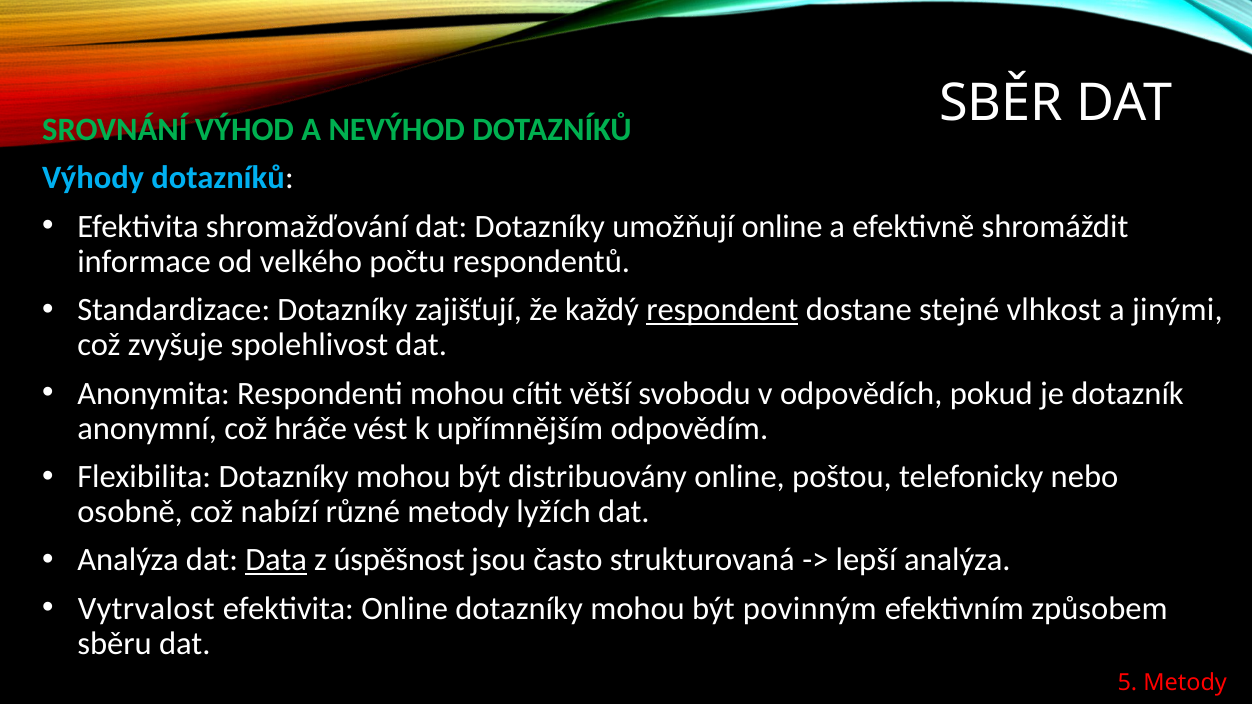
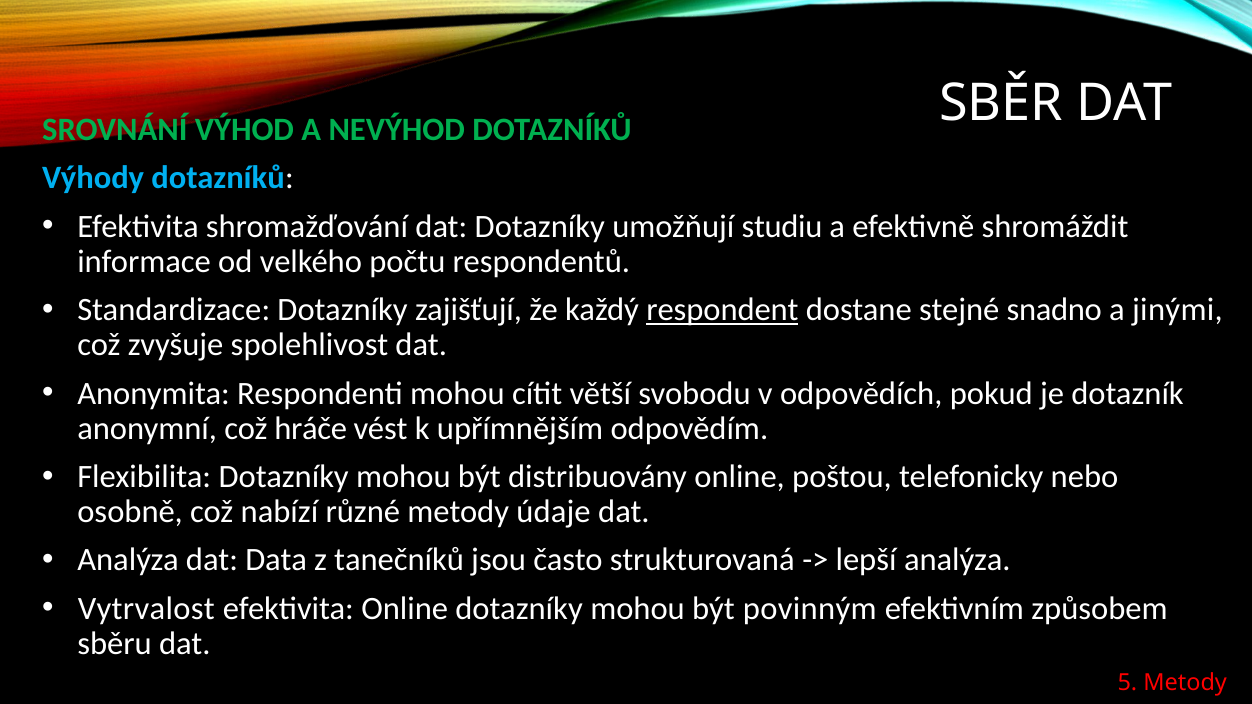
umožňují online: online -> studiu (782, 227)
vlhkost: vlhkost -> snadno (1054, 310)
lyžích: lyžích -> údaje (554, 512)
Data underline: present -> none (276, 560)
úspěšnost: úspěšnost -> tanečníků (399, 560)
